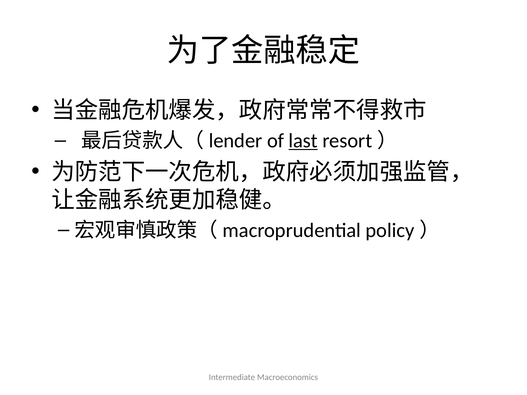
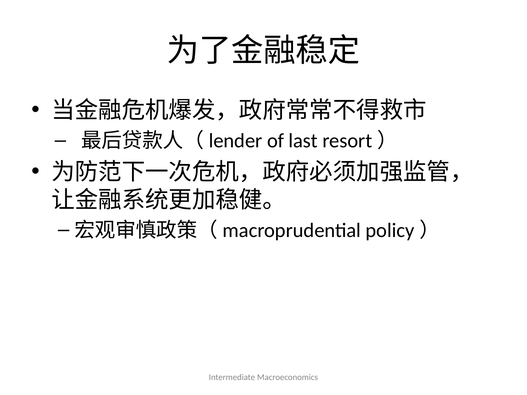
last underline: present -> none (303, 141)
